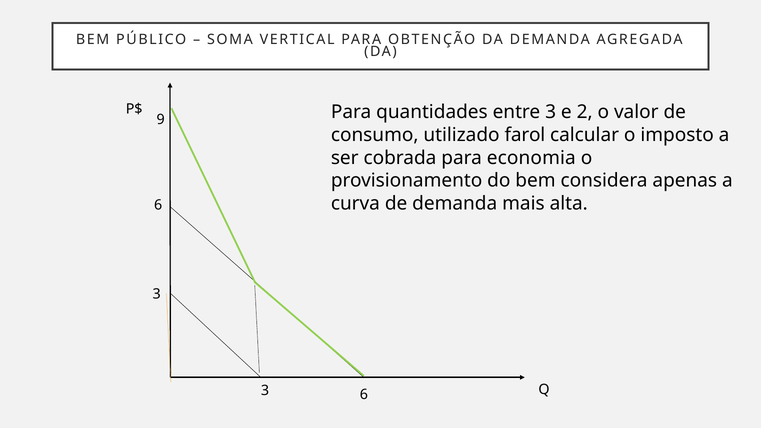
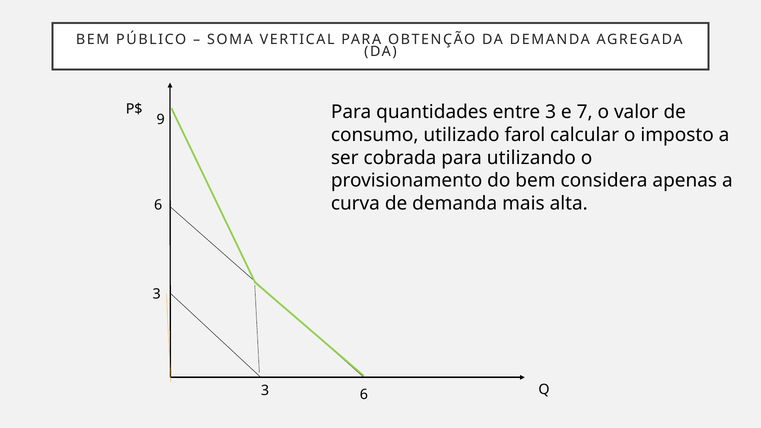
2: 2 -> 7 (585, 112)
economia: economia -> utilizando (531, 158)
